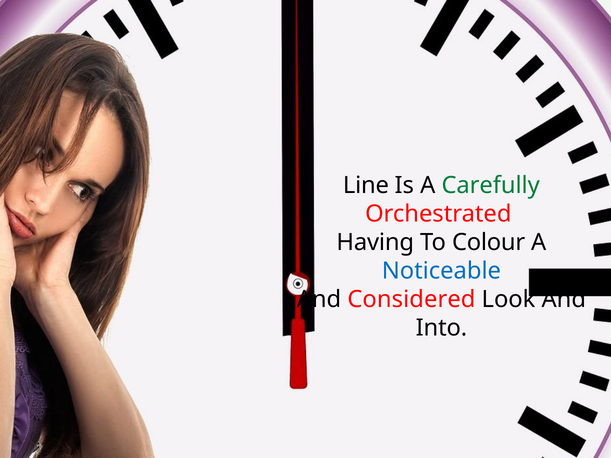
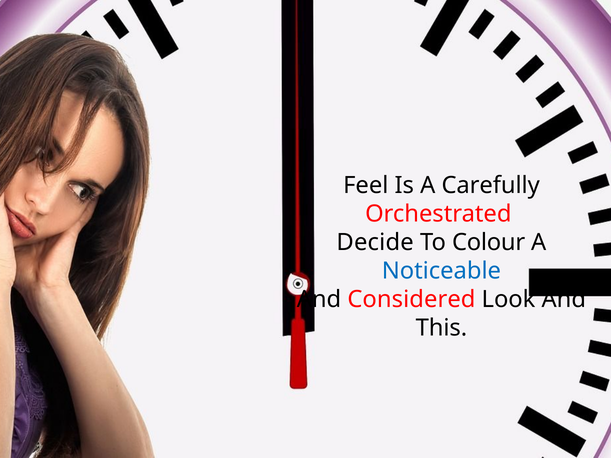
Line: Line -> Feel (366, 185)
Carefully colour: green -> black (491, 185)
Having: Having -> Decide (375, 243)
Into: Into -> This (441, 328)
